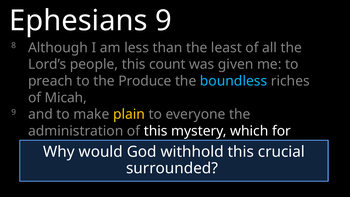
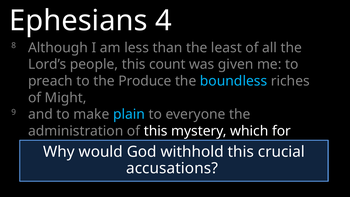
Ephesians 9: 9 -> 4 (164, 21)
Micah: Micah -> Might (66, 98)
plain colour: yellow -> light blue (129, 114)
surrounded: surrounded -> accusations (172, 168)
